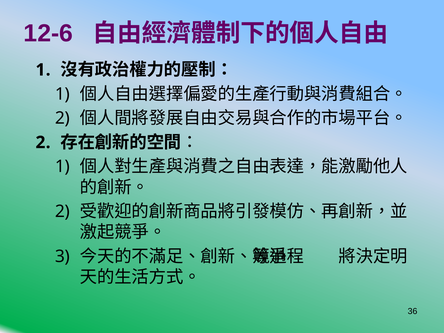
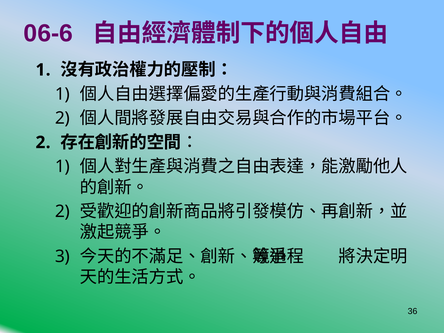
12-6: 12-6 -> 06-6 (48, 33)
